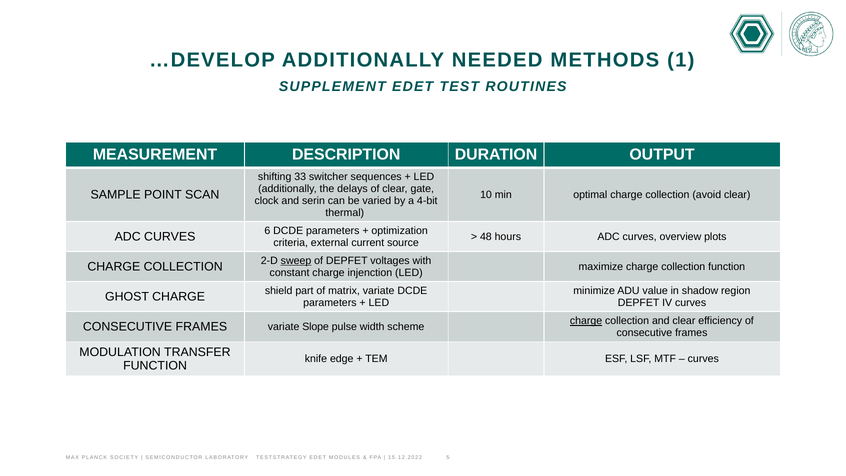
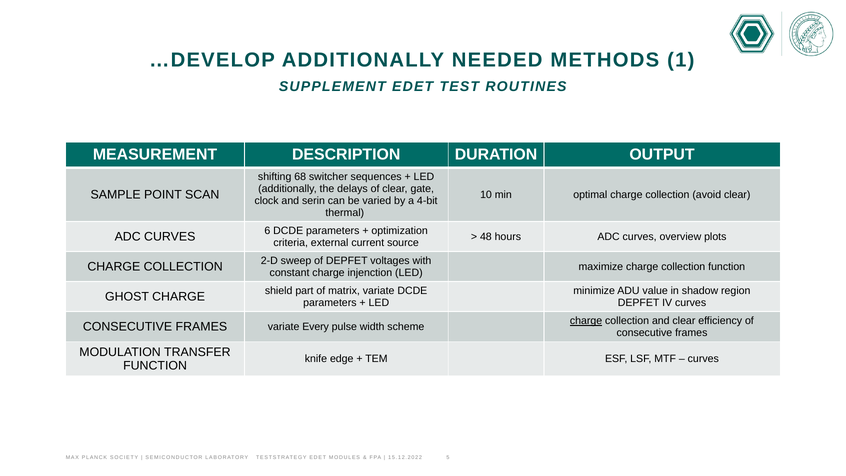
33: 33 -> 68 (300, 177)
sweep underline: present -> none (296, 261)
Slope: Slope -> Every (316, 327)
